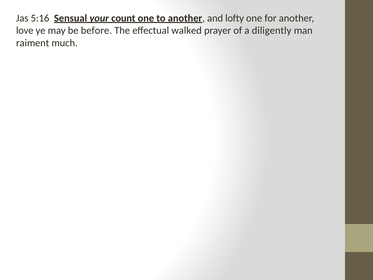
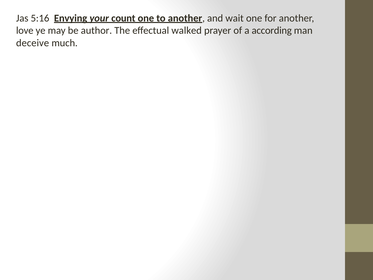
Sensual: Sensual -> Envying (71, 18)
lofty: lofty -> wait (235, 18)
before: before -> author (96, 31)
diligently: diligently -> according (272, 31)
raiment: raiment -> deceive (33, 43)
